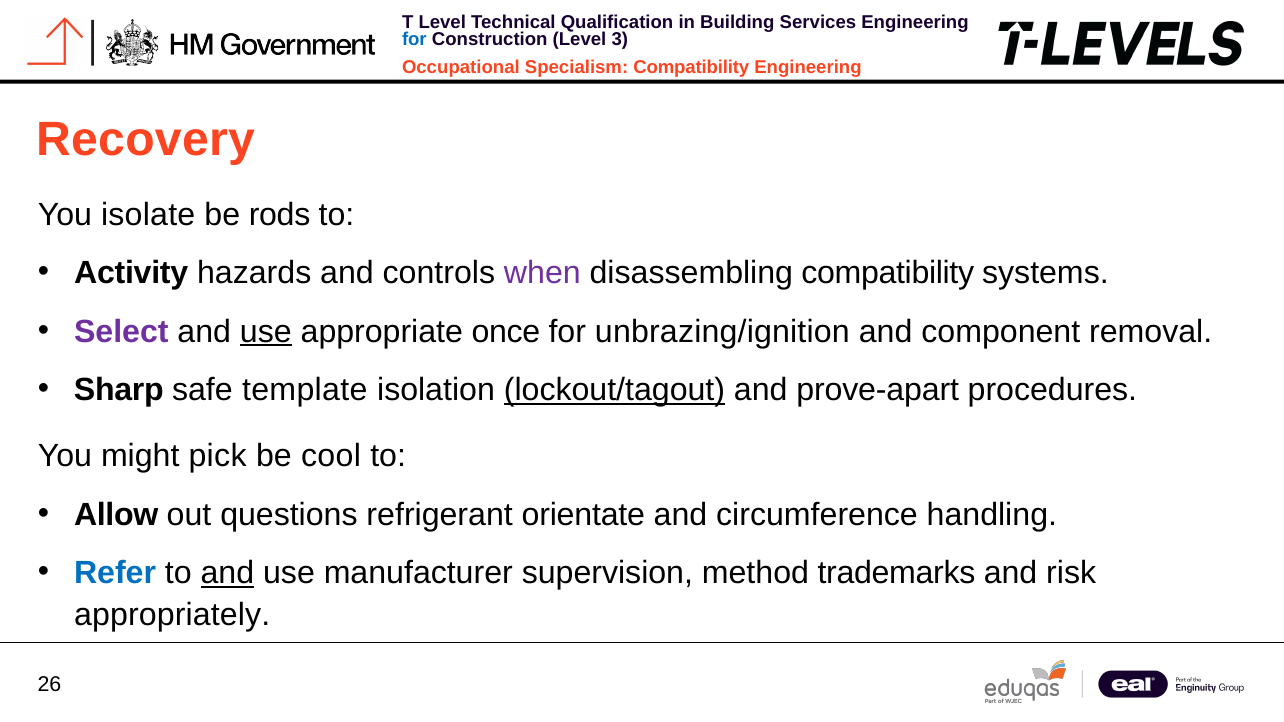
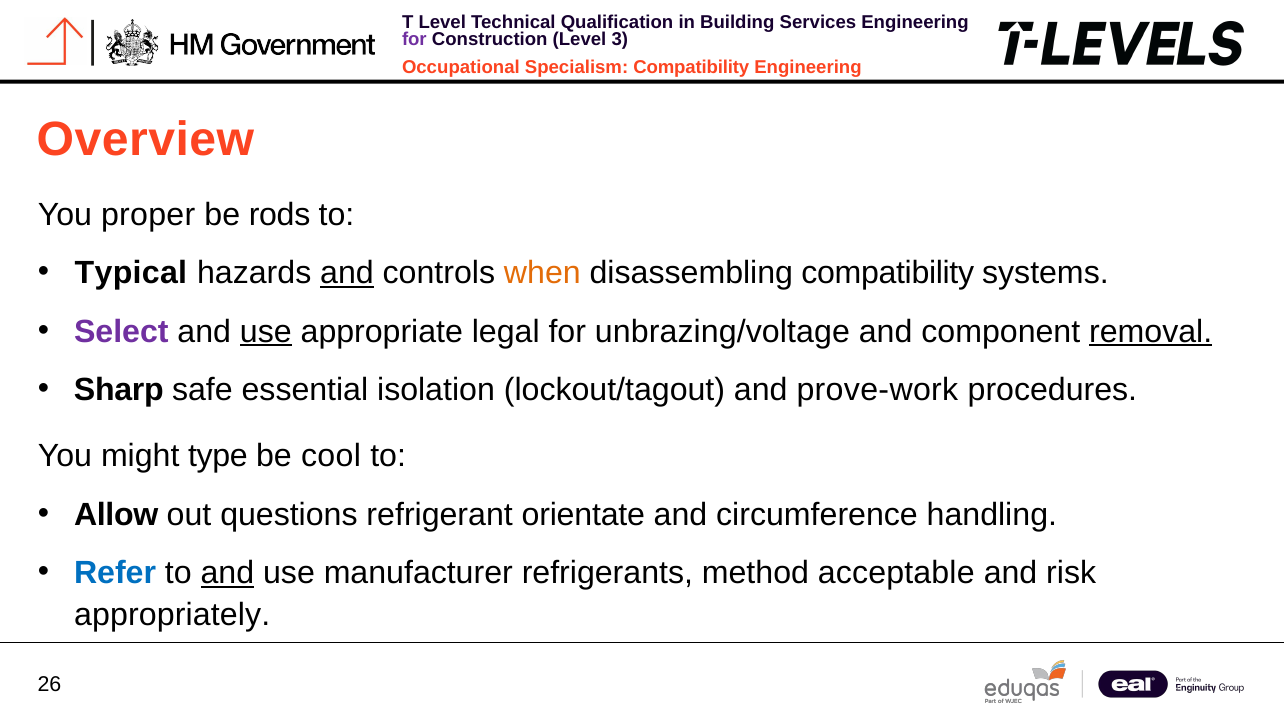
for colour: blue -> purple (414, 40)
Recovery: Recovery -> Overview (145, 140)
isolate: isolate -> proper (148, 215)
Activity: Activity -> Typical (131, 273)
and underline: none -> present (347, 273)
when colour: purple -> orange (542, 273)
once: once -> legal (506, 332)
unbrazing/ignition: unbrazing/ignition -> unbrazing/voltage (722, 332)
removal underline: none -> present (1151, 332)
template: template -> essential (305, 390)
lockout/tagout underline: present -> none (614, 390)
prove-apart: prove-apart -> prove-work (877, 390)
pick: pick -> type (218, 456)
supervision: supervision -> refrigerants (607, 573)
trademarks: trademarks -> acceptable (896, 573)
